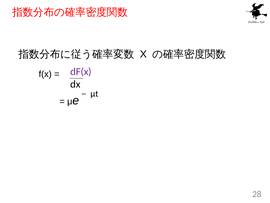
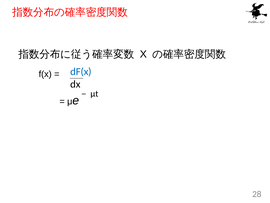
dF(x colour: purple -> blue (81, 71)
